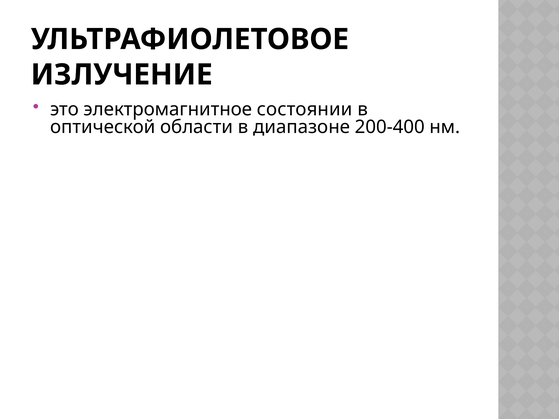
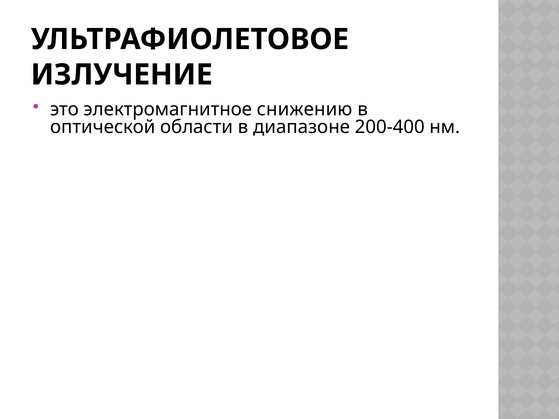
состоянии: состоянии -> снижению (305, 109)
